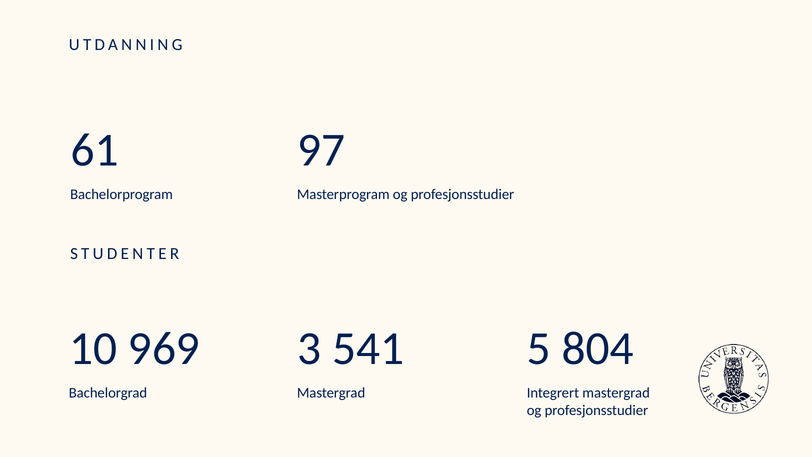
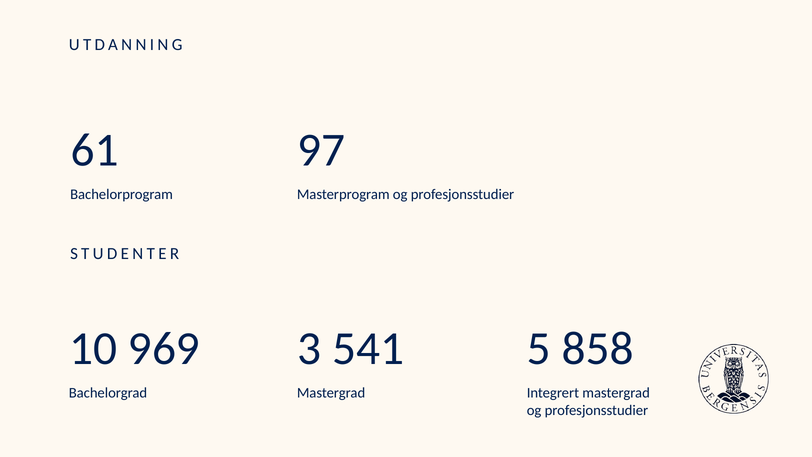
804: 804 -> 858 (598, 348)
